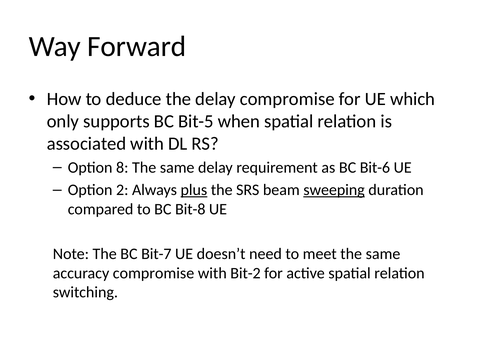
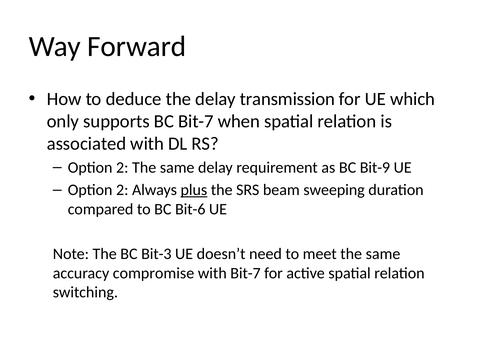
delay compromise: compromise -> transmission (287, 99)
BC Bit-5: Bit-5 -> Bit-7 (196, 121)
8: 8 -> 2 (122, 168)
Bit-6: Bit-6 -> Bit-9 (375, 168)
sweeping underline: present -> none (334, 190)
Bit-8: Bit-8 -> Bit-6 (190, 209)
Bit-7: Bit-7 -> Bit-3 (156, 254)
with Bit-2: Bit-2 -> Bit-7 (245, 273)
